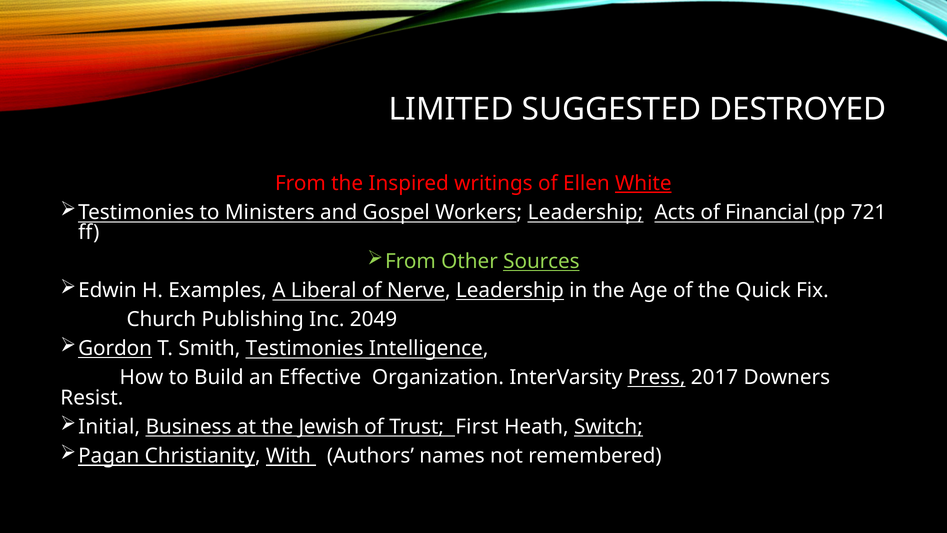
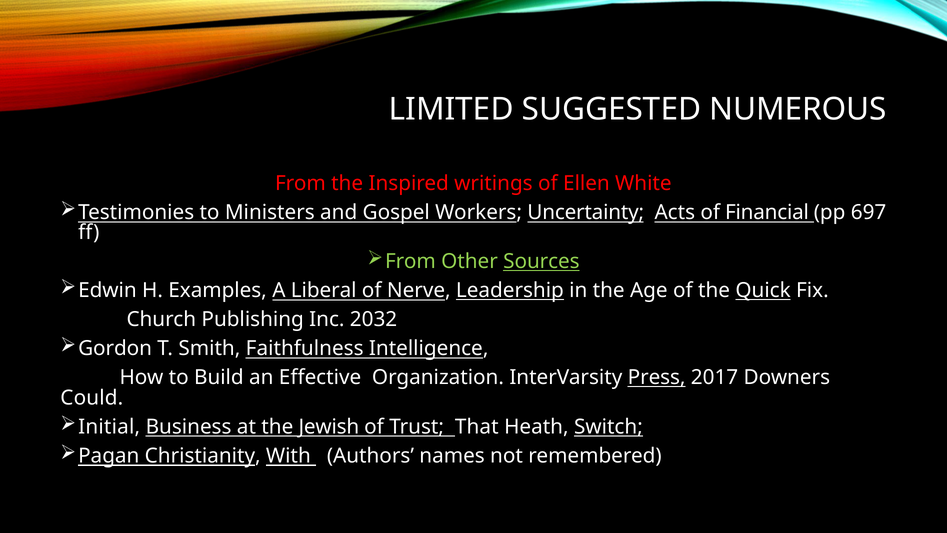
DESTROYED: DESTROYED -> NUMEROUS (798, 109)
White underline: present -> none (643, 183)
Workers Leadership: Leadership -> Uncertainty (586, 212)
721: 721 -> 697 (869, 212)
Quick underline: none -> present (763, 290)
2049: 2049 -> 2032 (374, 319)
Gordon underline: present -> none (115, 348)
Smith Testimonies: Testimonies -> Faithfulness (305, 348)
Resist: Resist -> Could (92, 398)
First: First -> That (477, 427)
